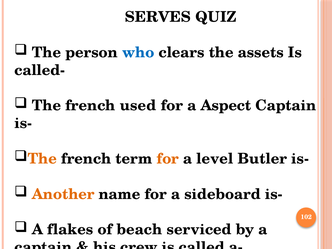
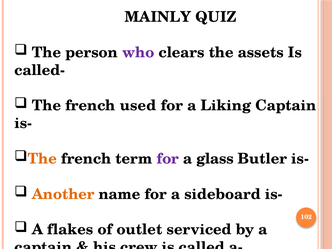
SERVES: SERVES -> MAINLY (158, 17)
who colour: blue -> purple (138, 52)
Aspect: Aspect -> Liking (226, 106)
for colour: orange -> purple (168, 159)
level: level -> glass (215, 159)
beach: beach -> outlet (139, 230)
